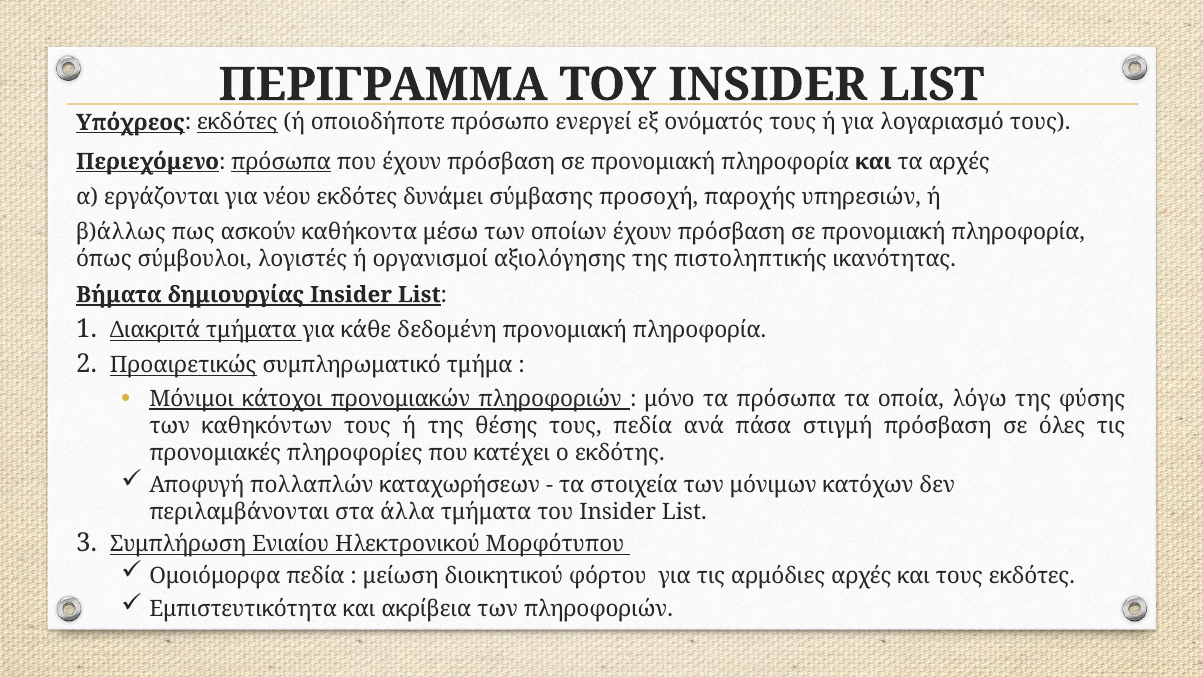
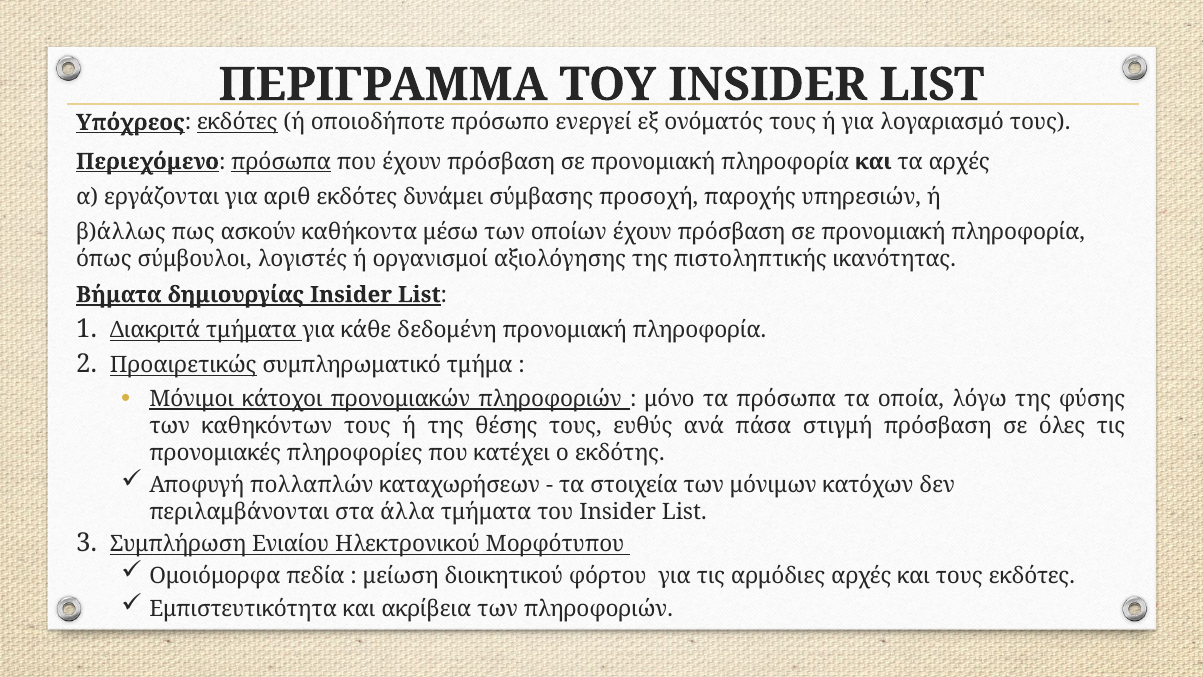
νέου: νέου -> αριθ (287, 197)
τους πεδία: πεδία -> ευθύς (643, 426)
